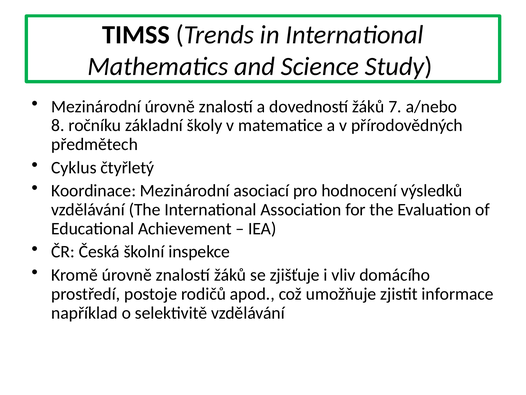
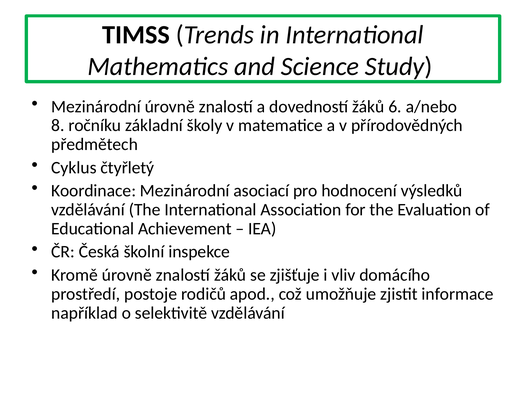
7: 7 -> 6 (395, 106)
